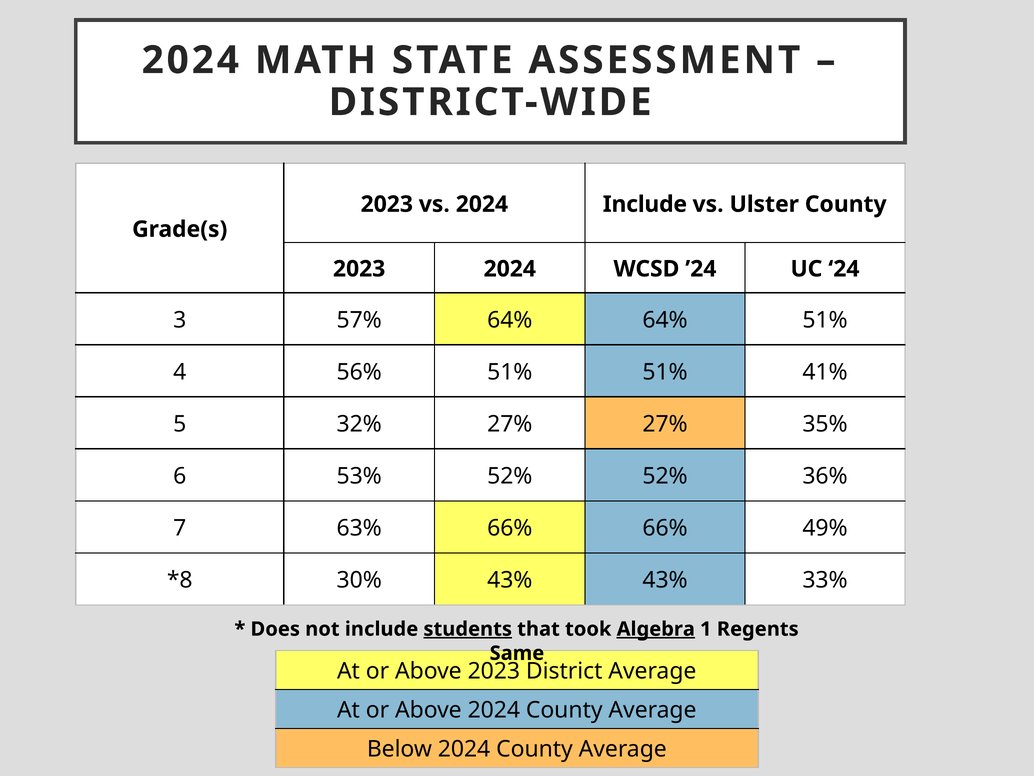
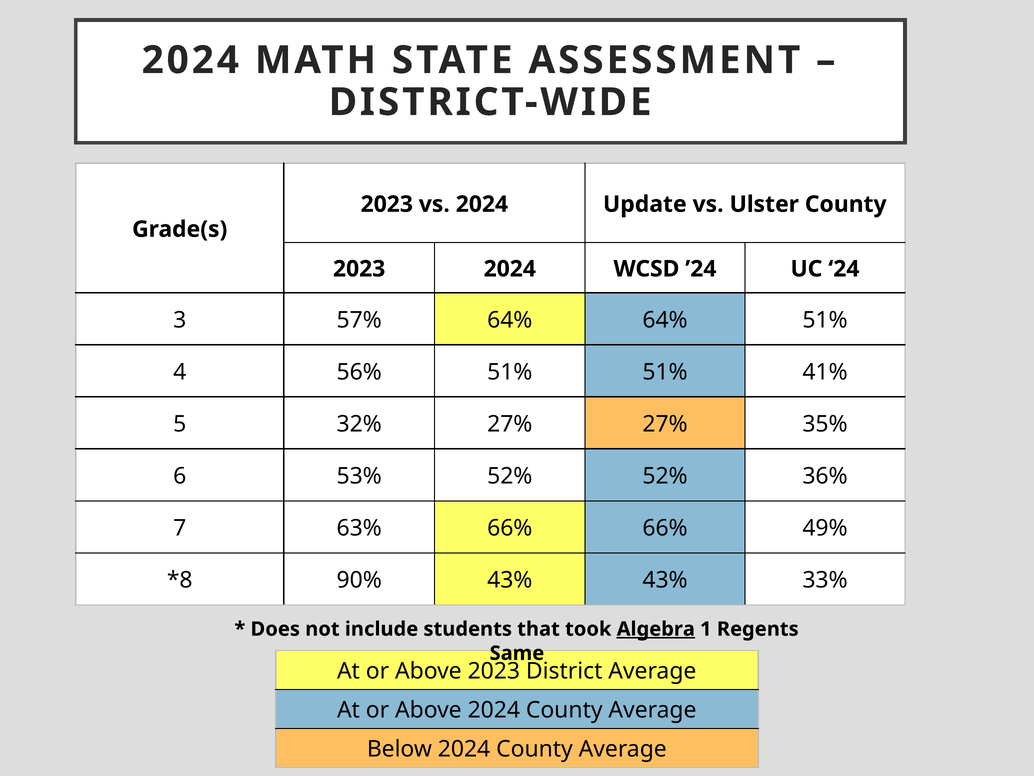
2024 Include: Include -> Update (645, 204)
30%: 30% -> 90% (359, 580)
students underline: present -> none (468, 629)
